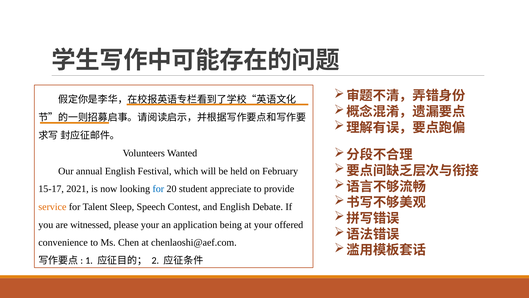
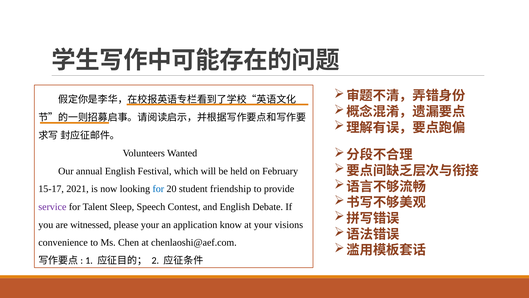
appreciate: appreciate -> friendship (231, 189)
service colour: orange -> purple (52, 207)
being: being -> know (231, 224)
offered: offered -> visions (289, 224)
